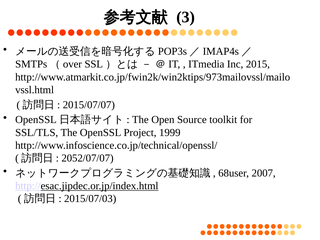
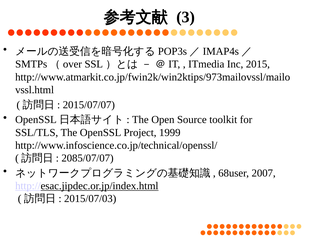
2052/07/07: 2052/07/07 -> 2085/07/07 (88, 158)
